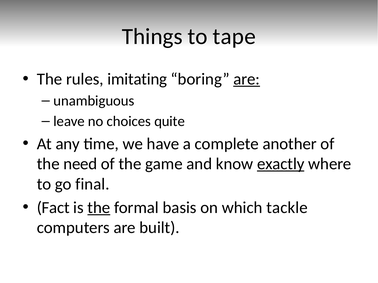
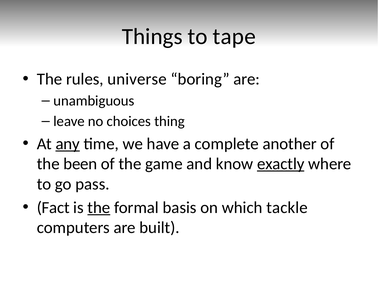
imitating: imitating -> universe (137, 79)
are underline: present -> none (247, 79)
quite: quite -> thing (170, 122)
any underline: none -> present (68, 144)
need: need -> been (80, 164)
final: final -> pass (92, 184)
